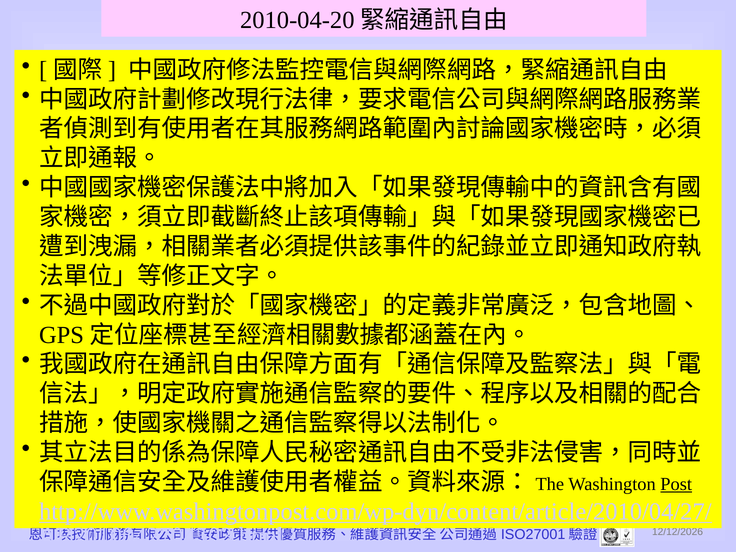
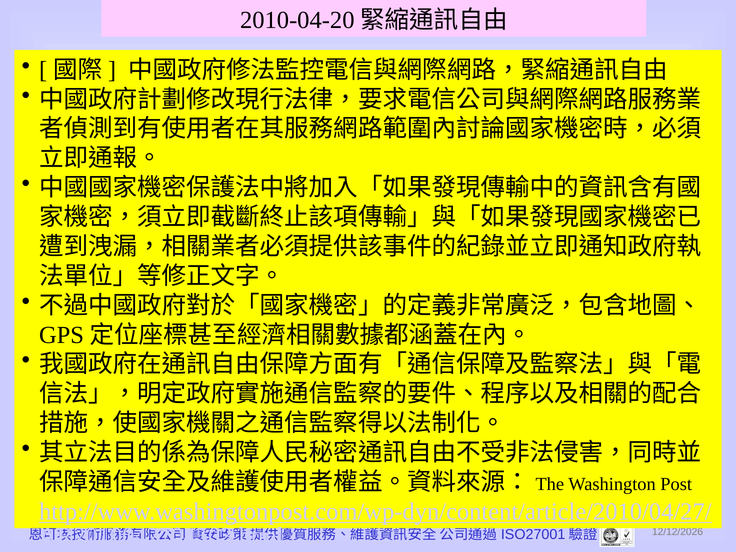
Post underline: present -> none (676, 484)
